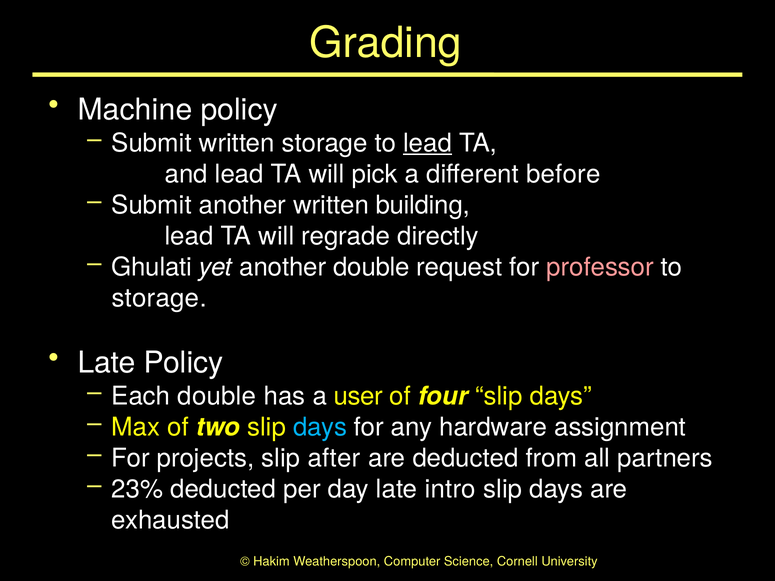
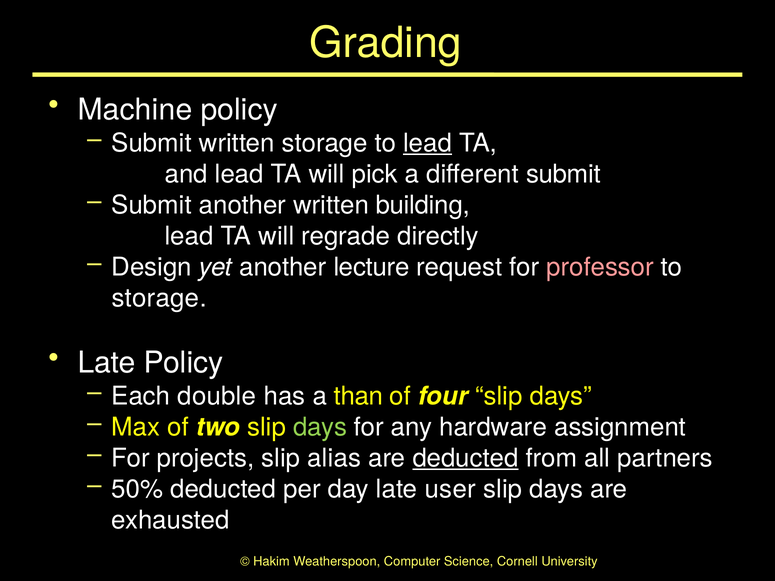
different before: before -> submit (564, 174)
Ghulati: Ghulati -> Design (152, 267)
another double: double -> lecture (372, 267)
user: user -> than (358, 396)
days colour: light blue -> light green (320, 427)
after: after -> alias (334, 458)
deducted underline: none -> present (465, 458)
23%: 23% -> 50% (137, 489)
intro: intro -> user (450, 489)
